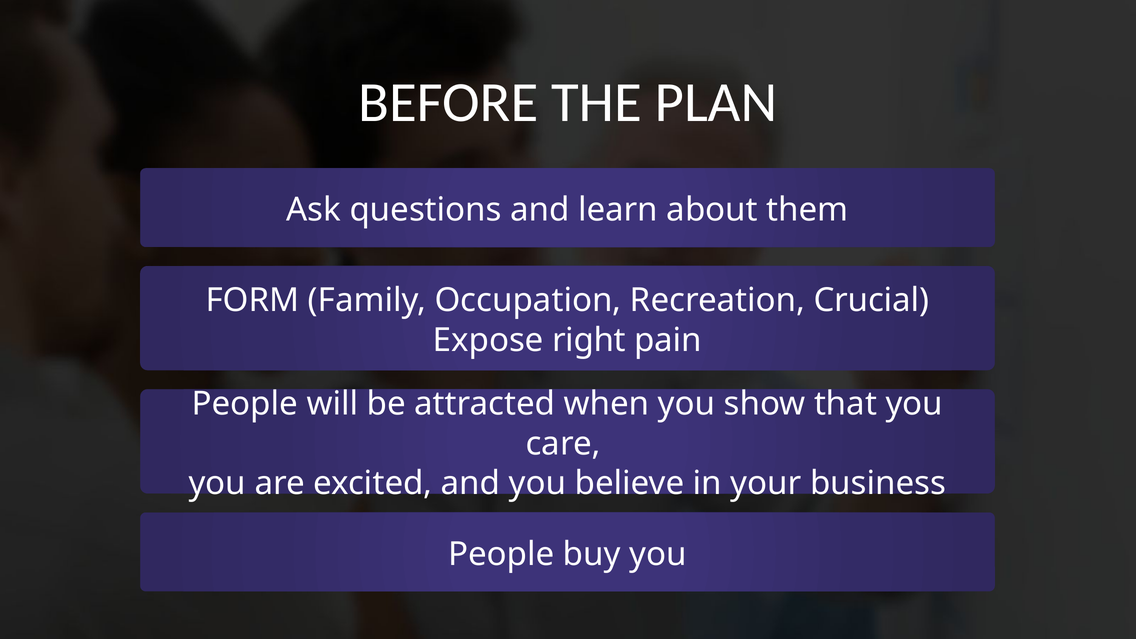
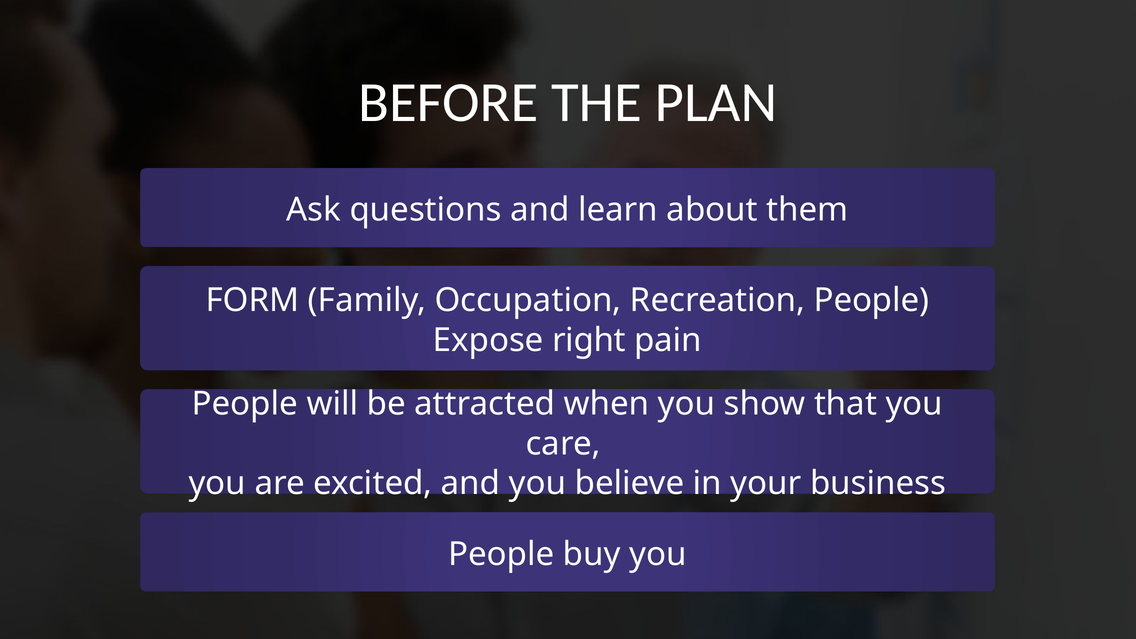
Recreation Crucial: Crucial -> People (871, 300)
